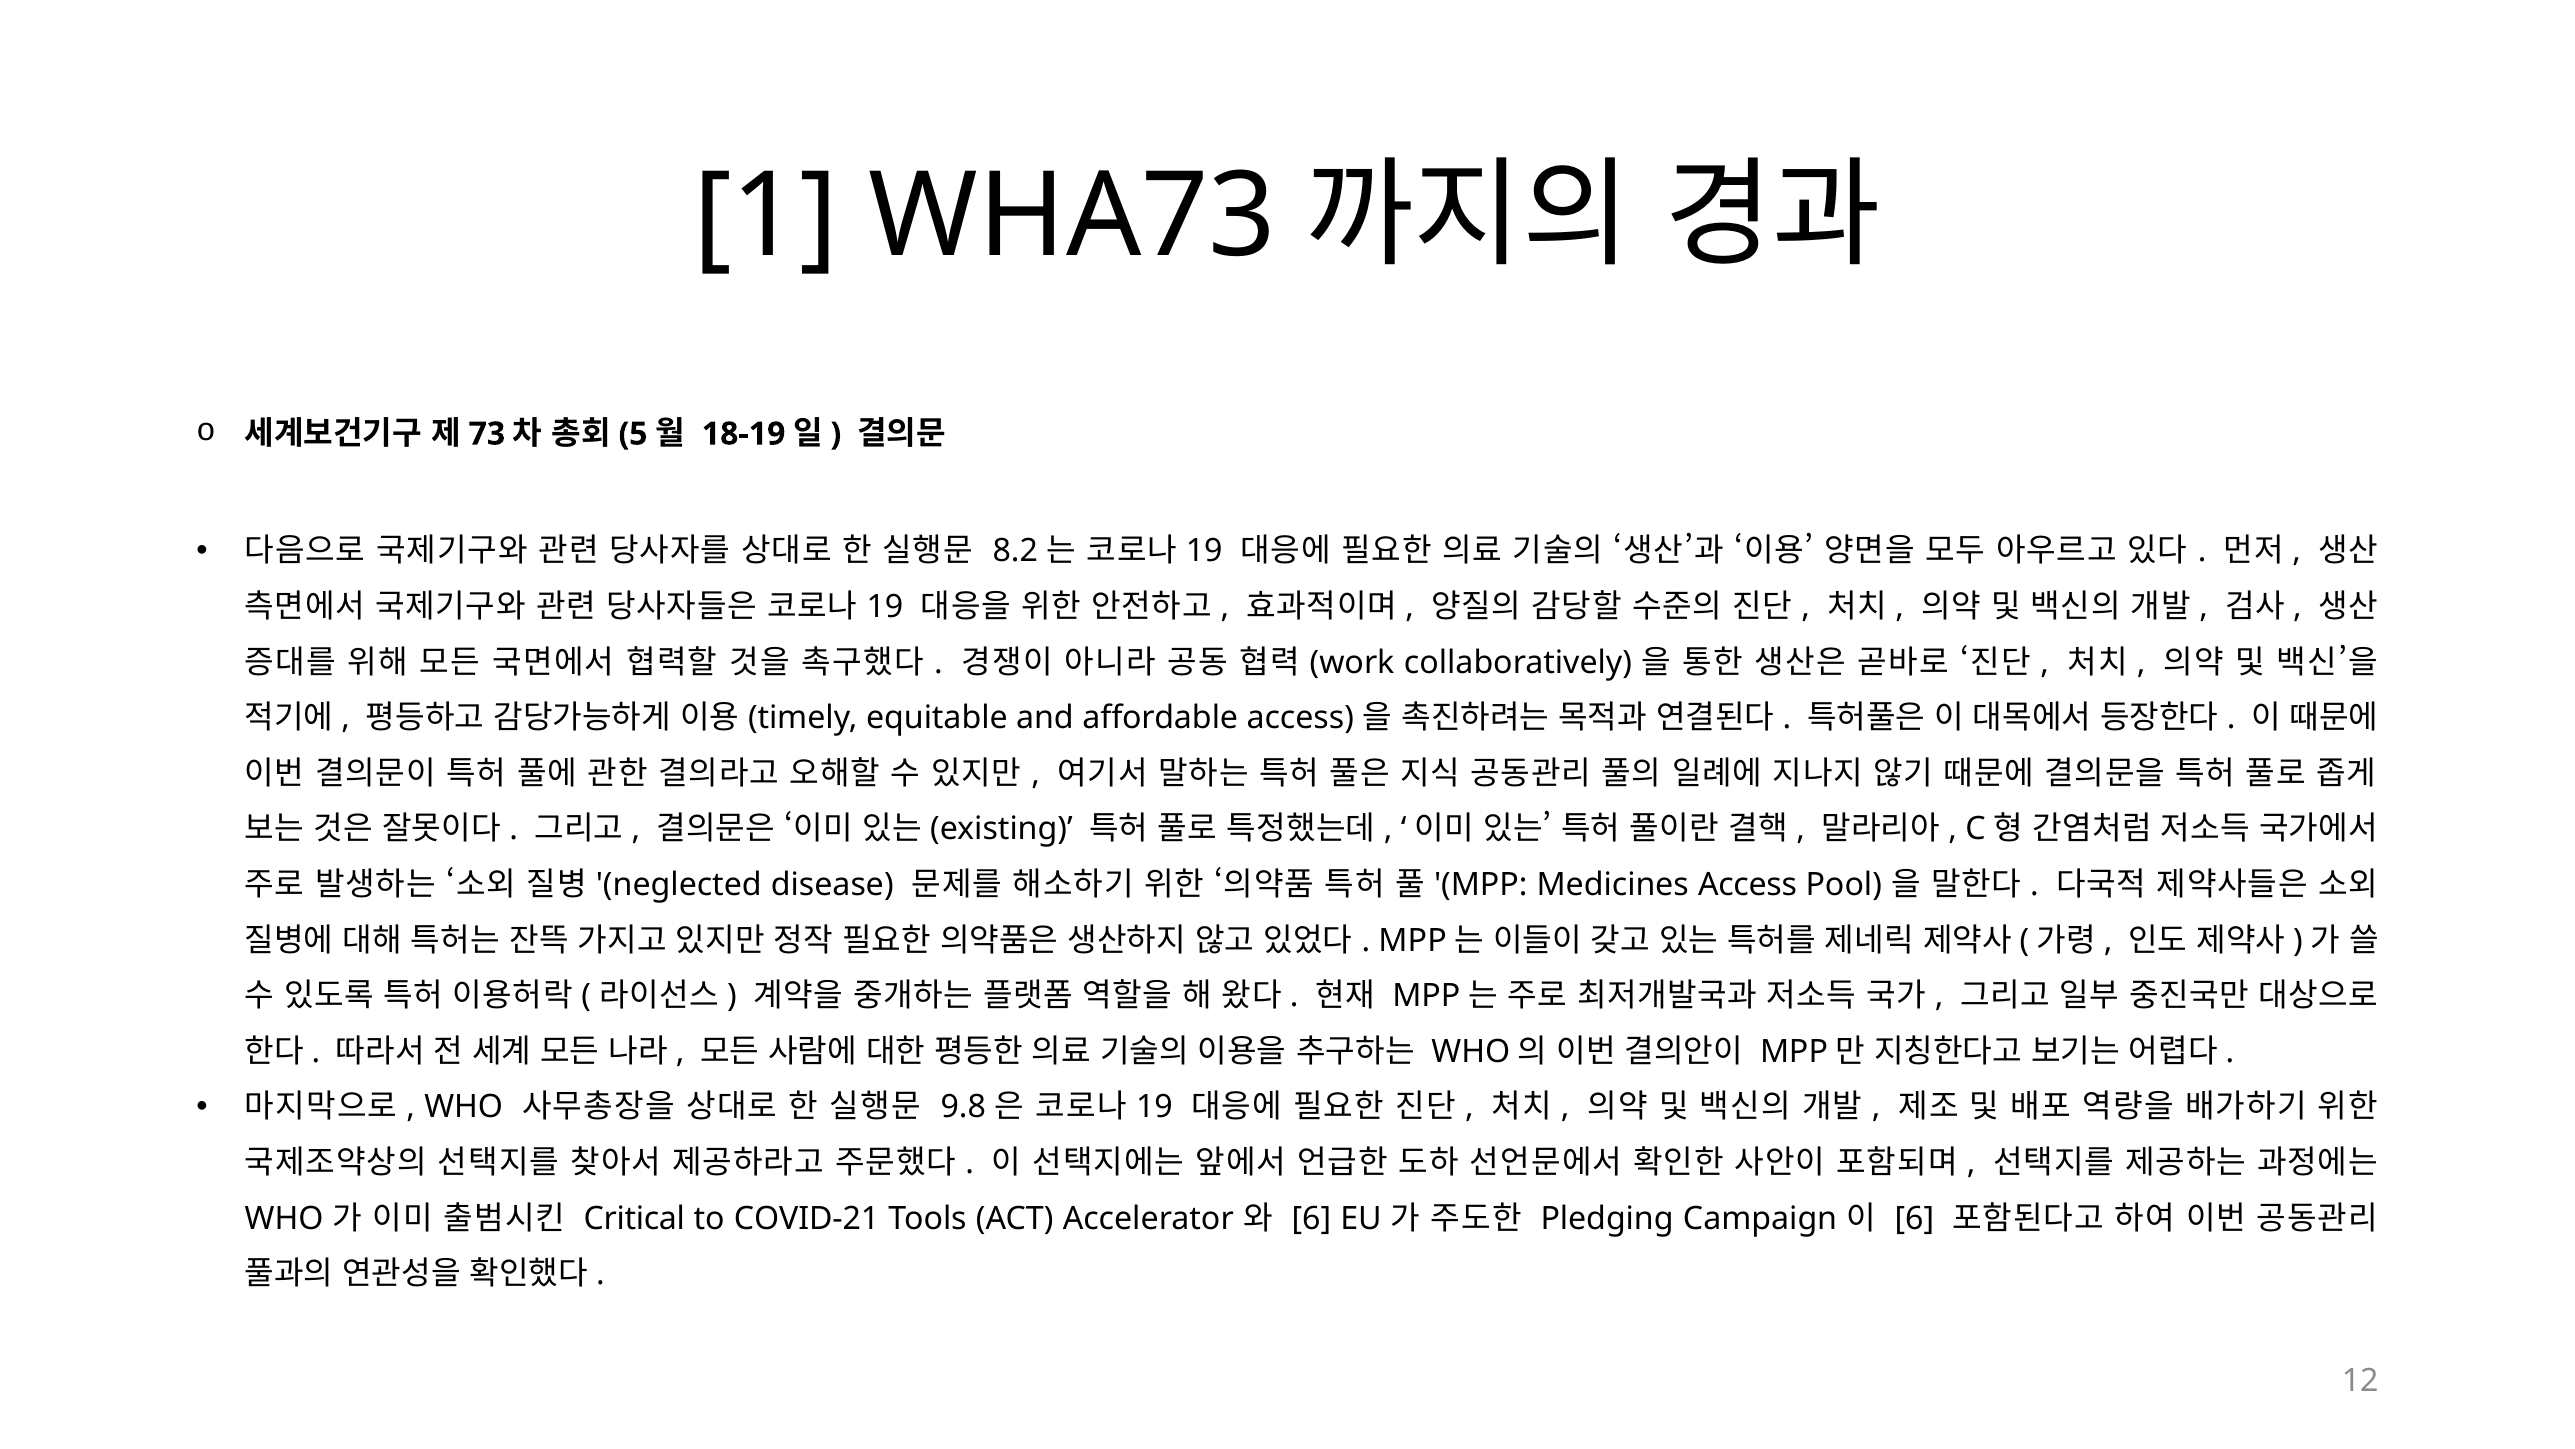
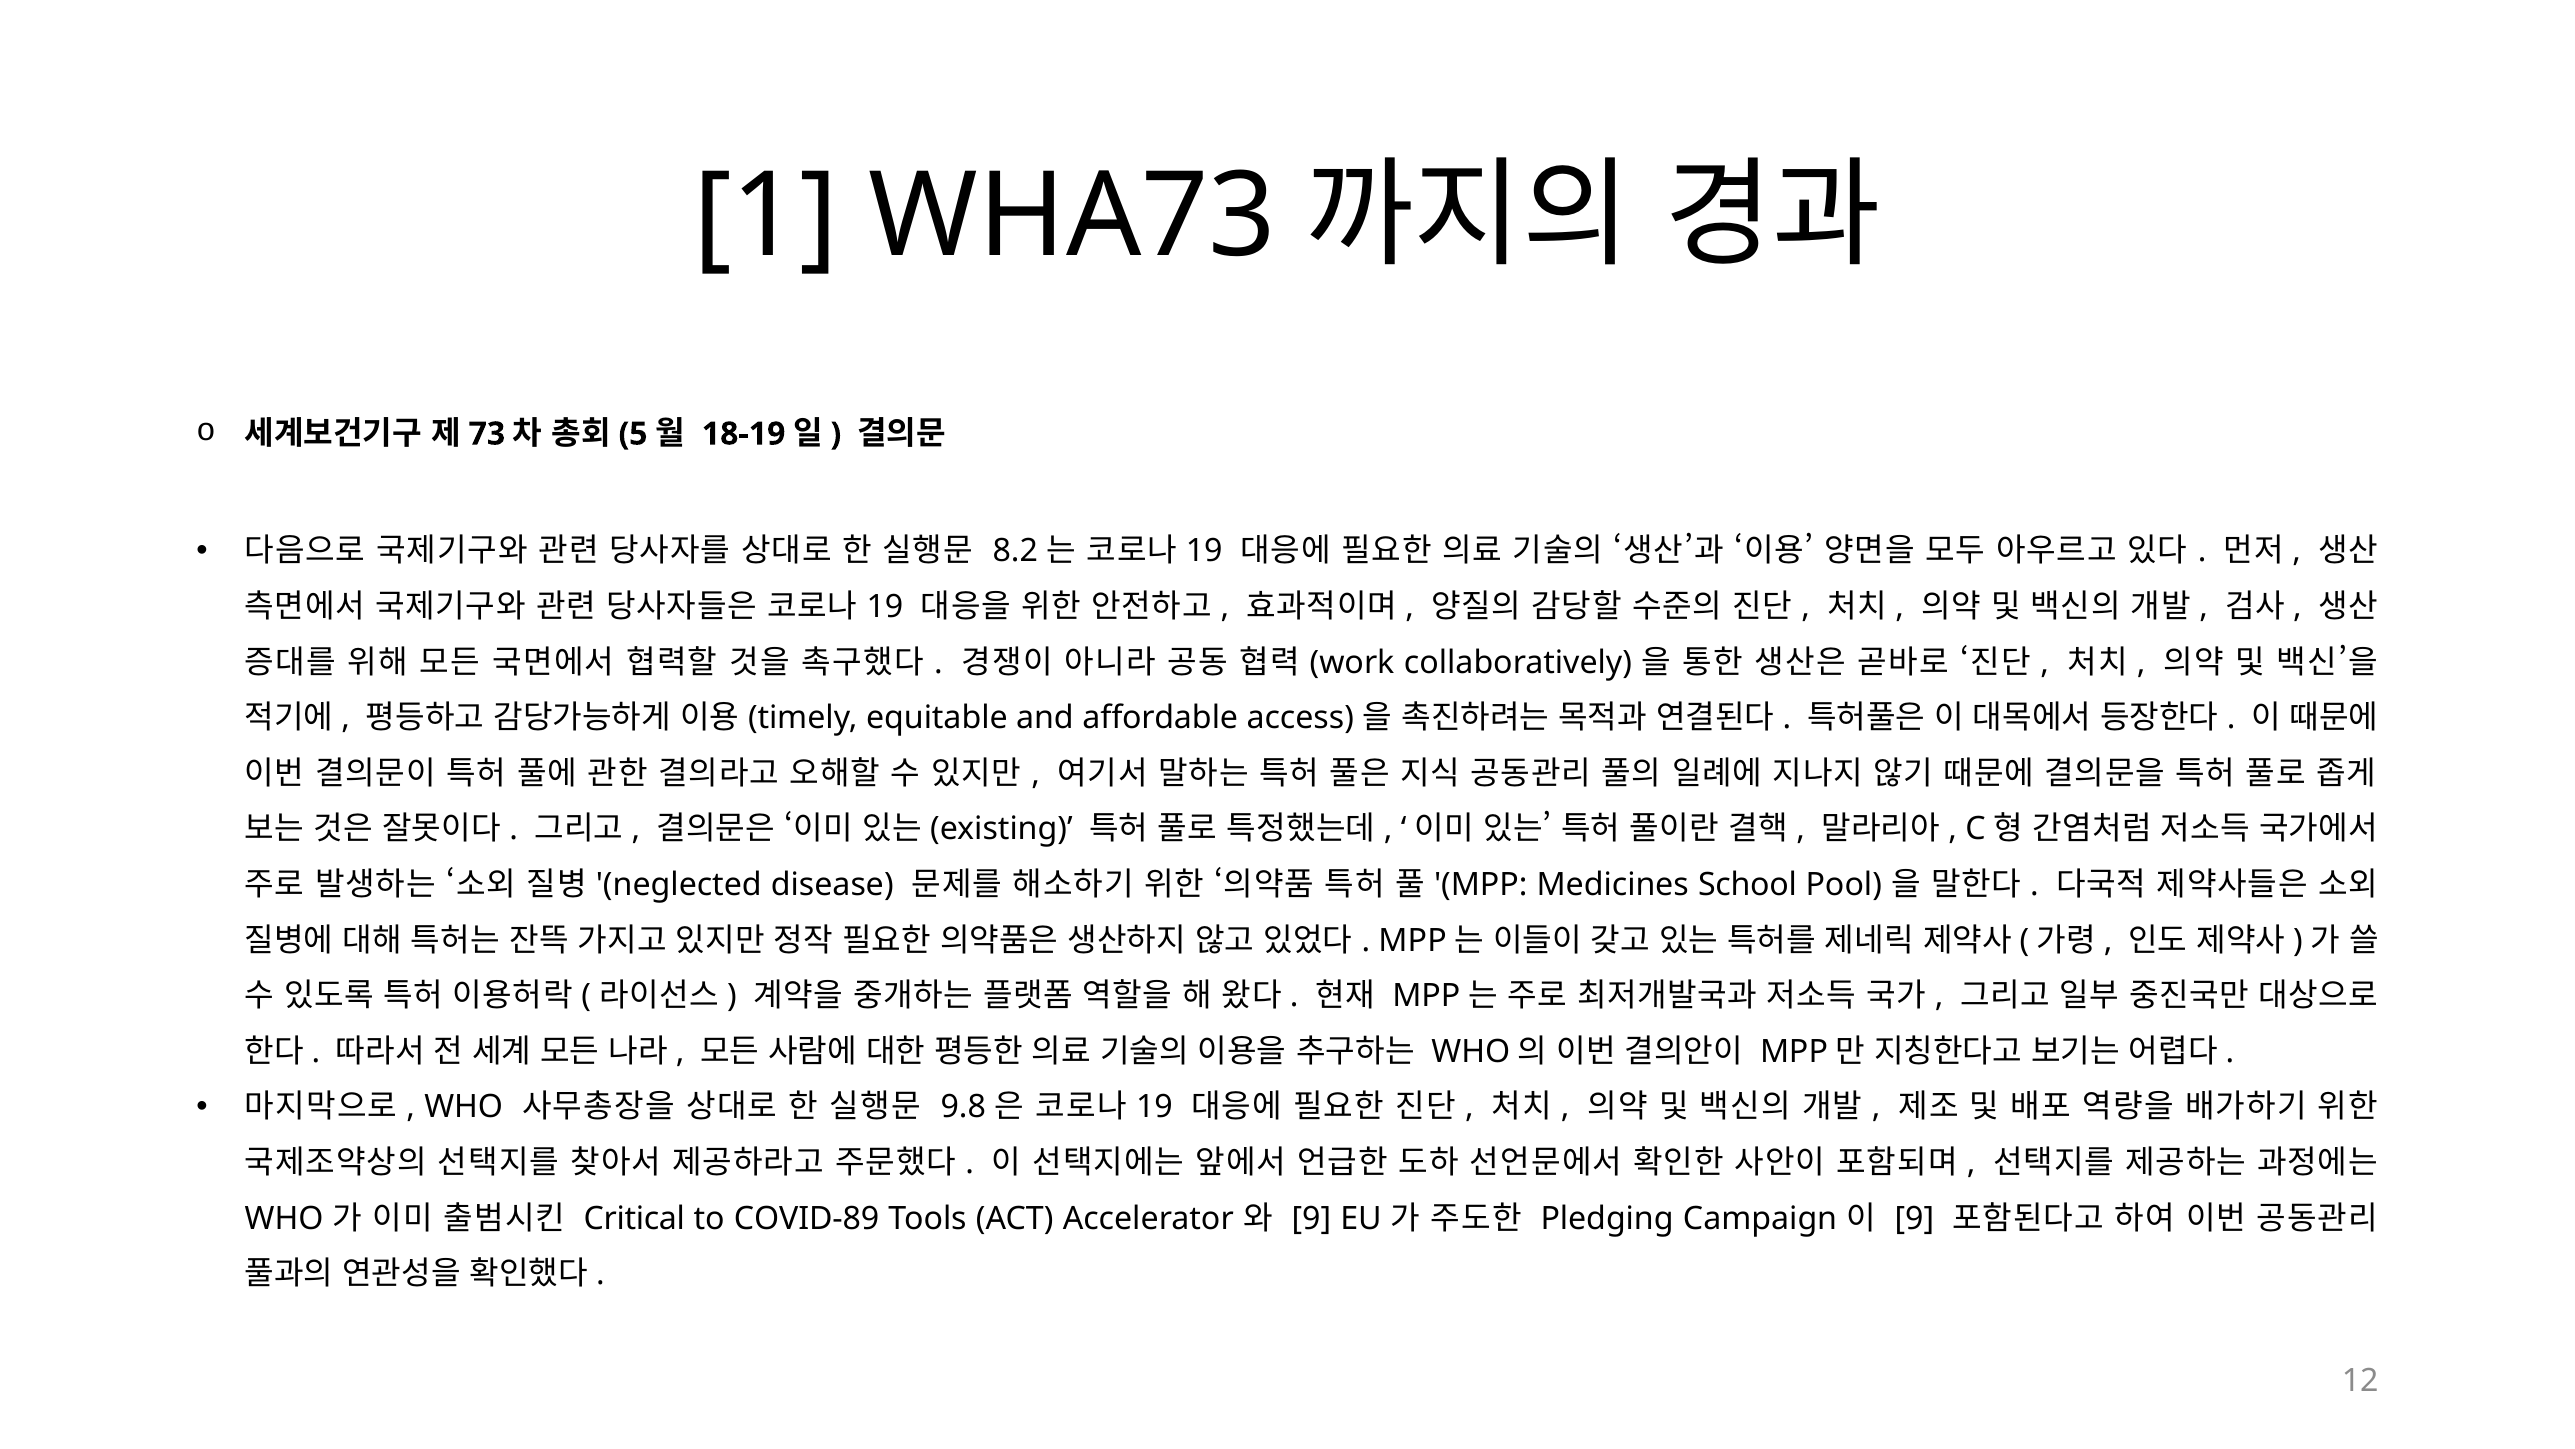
Medicines Access: Access -> School (1747, 885)
COVID-21: COVID-21 -> COVID-89 (807, 1218)
6: 6 -> 9 (1311, 1218)
6: 6 -> 9 (1914, 1218)
